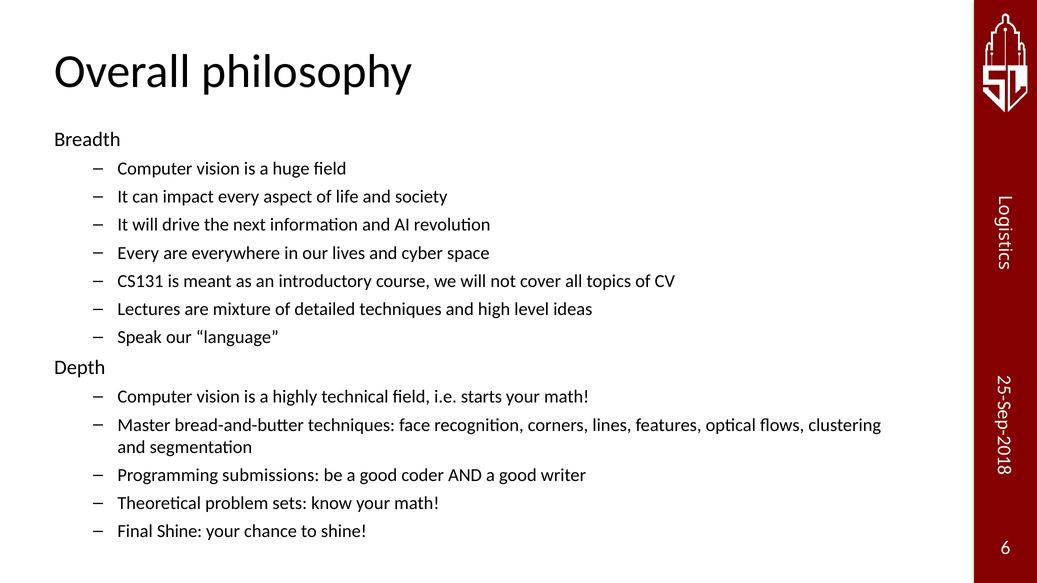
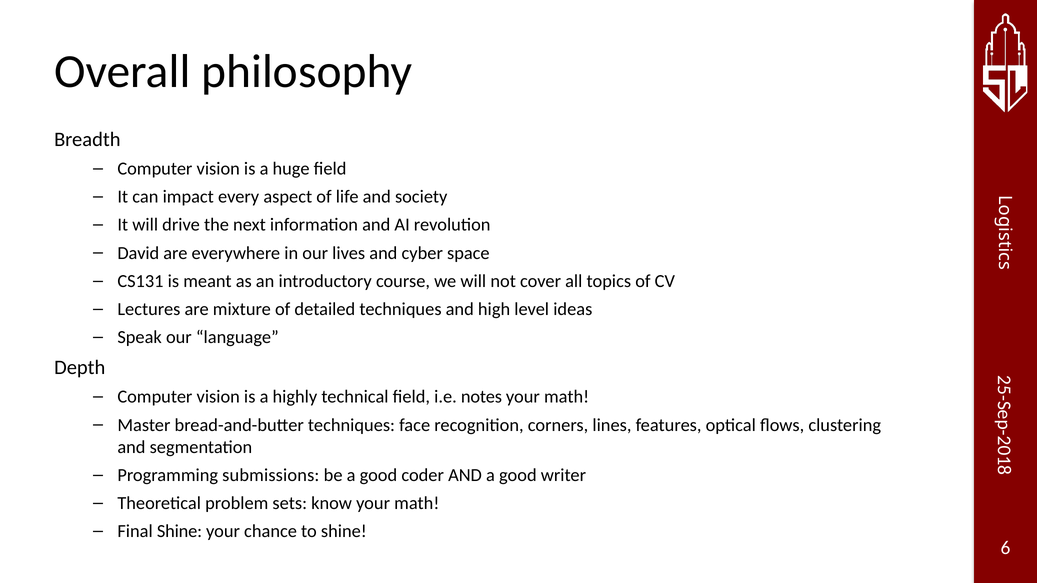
Every: Every -> David (138, 253)
starts: starts -> notes (481, 397)
